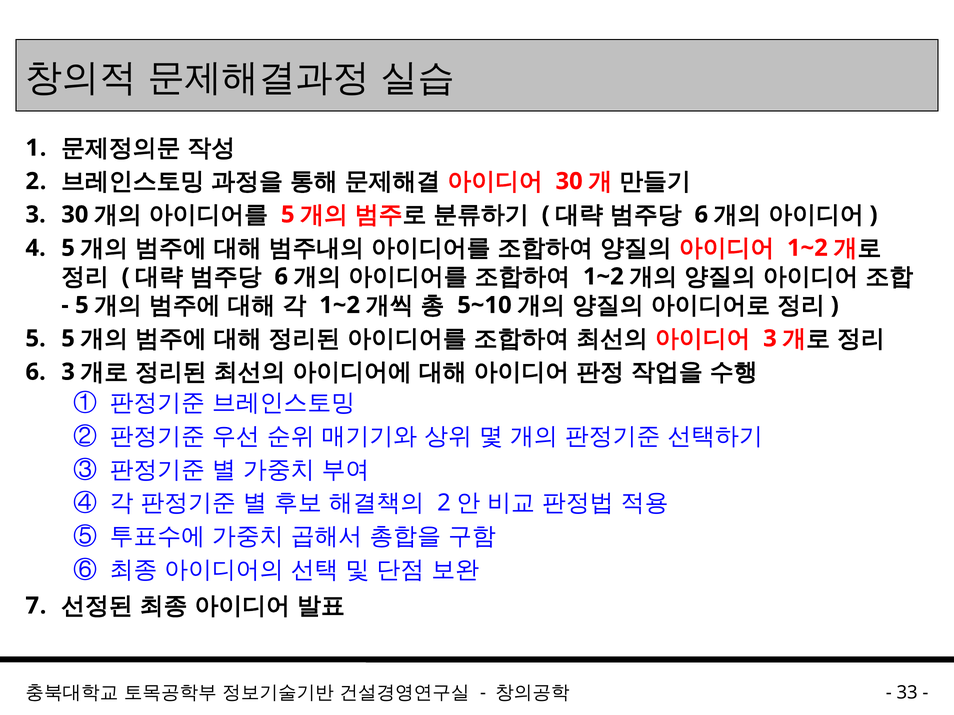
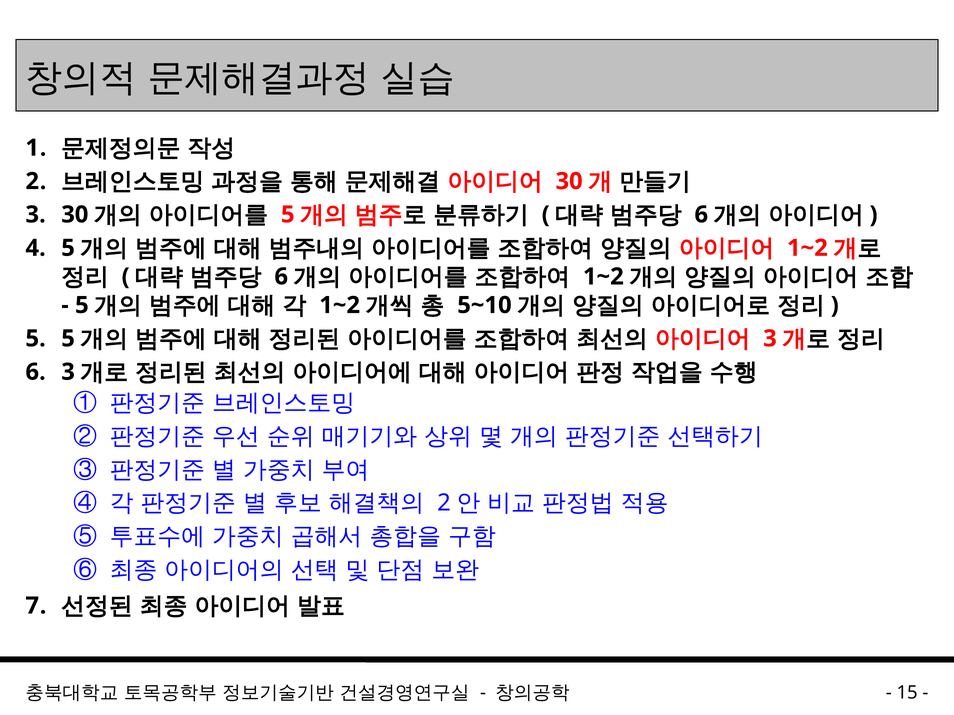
33: 33 -> 15 (907, 693)
